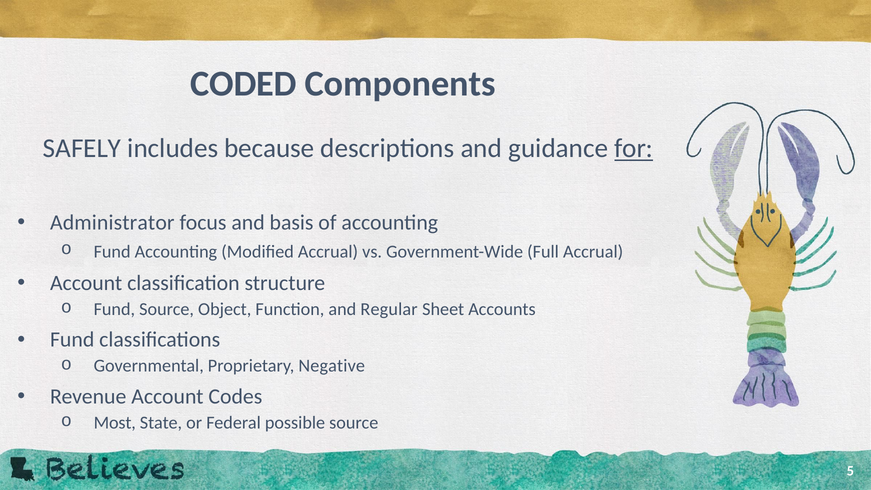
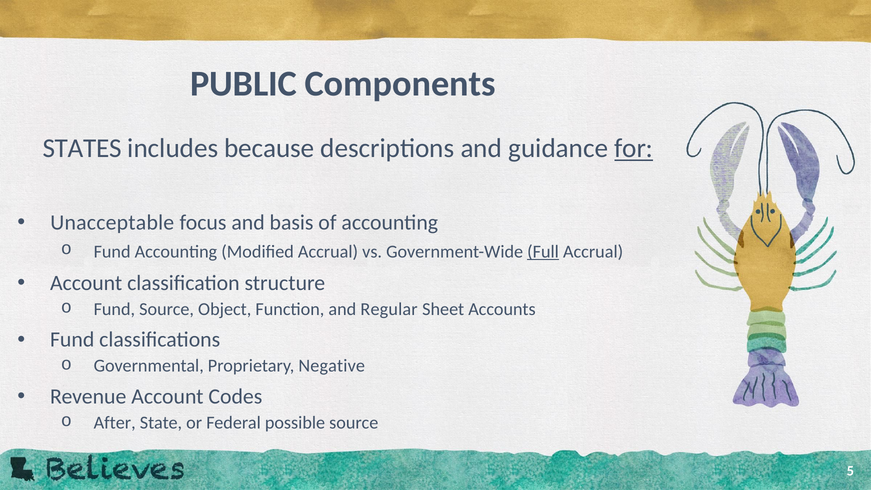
CODED: CODED -> PUBLIC (244, 84)
SAFELY: SAFELY -> STATES (82, 148)
Administrator: Administrator -> Unacceptable (112, 222)
Full underline: none -> present (543, 252)
Most: Most -> After (115, 423)
